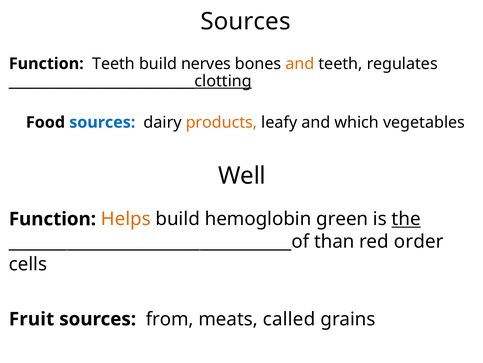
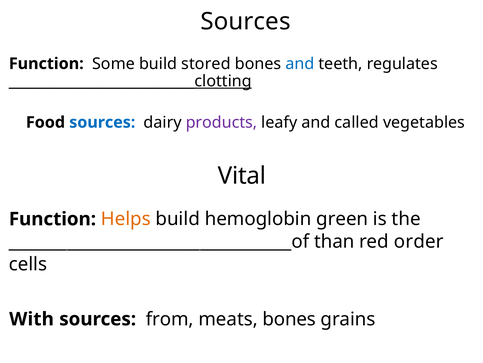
Function Teeth: Teeth -> Some (113, 64)
nerves: nerves -> stored (206, 64)
and colour: orange -> blue (300, 64)
products colour: orange -> purple (221, 122)
which: which -> called (357, 122)
Well: Well -> Vital (242, 176)
the underline: present -> none (406, 219)
Fruit: Fruit -> With (32, 318)
meats called: called -> bones (289, 318)
